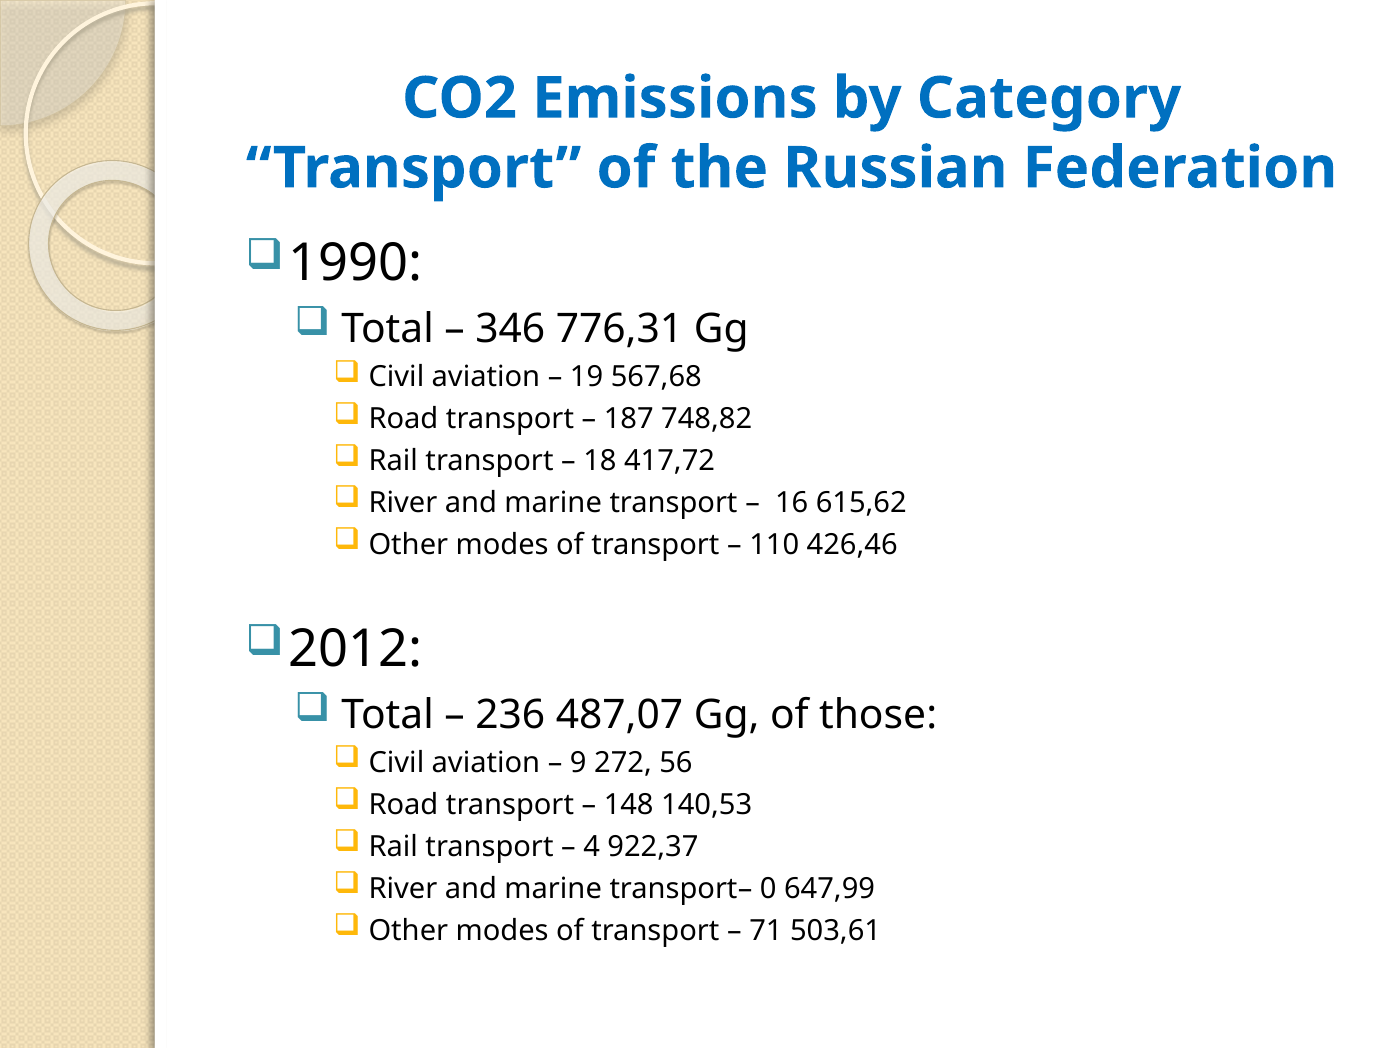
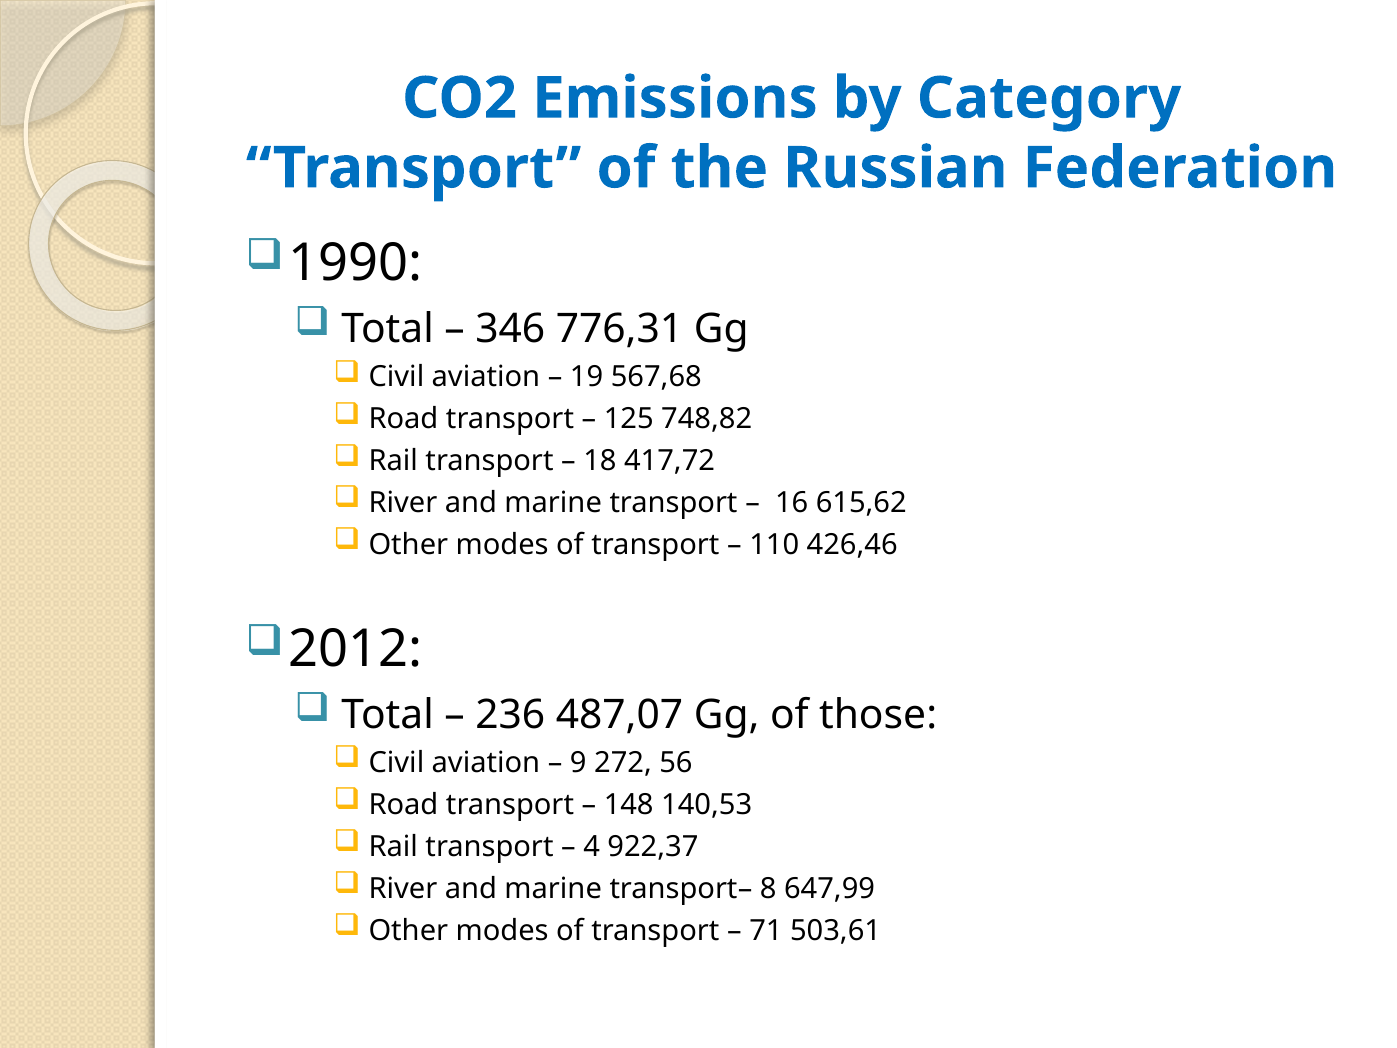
187: 187 -> 125 (629, 419)
0: 0 -> 8 (768, 888)
